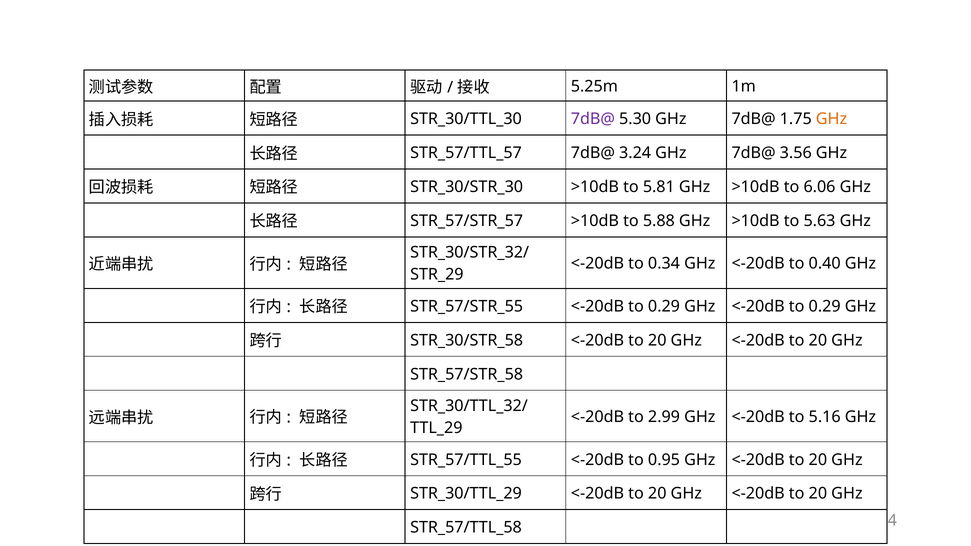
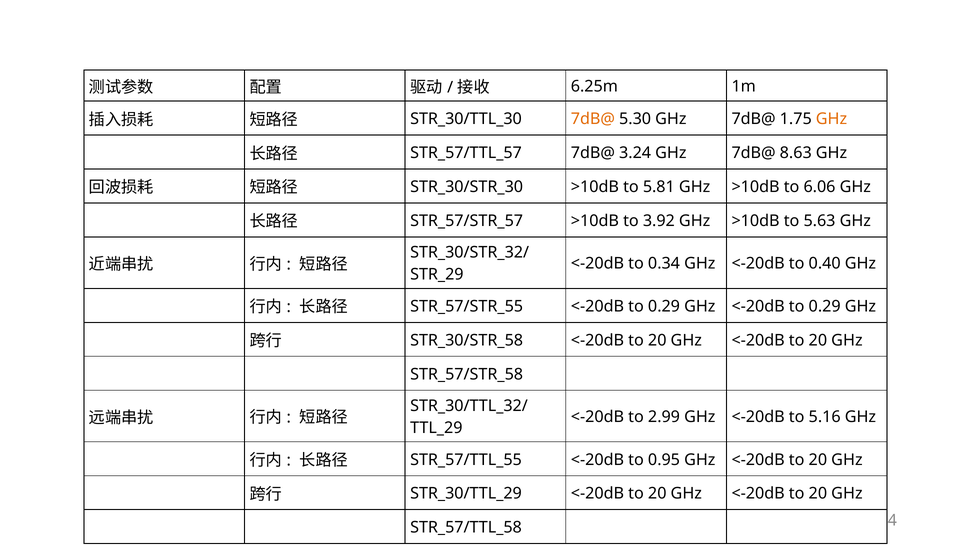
5.25m: 5.25m -> 6.25m (594, 87)
7dB@ colour: purple -> orange (593, 119)
3.56: 3.56 -> 8.63 (796, 153)
5.88: 5.88 -> 3.92 (659, 221)
